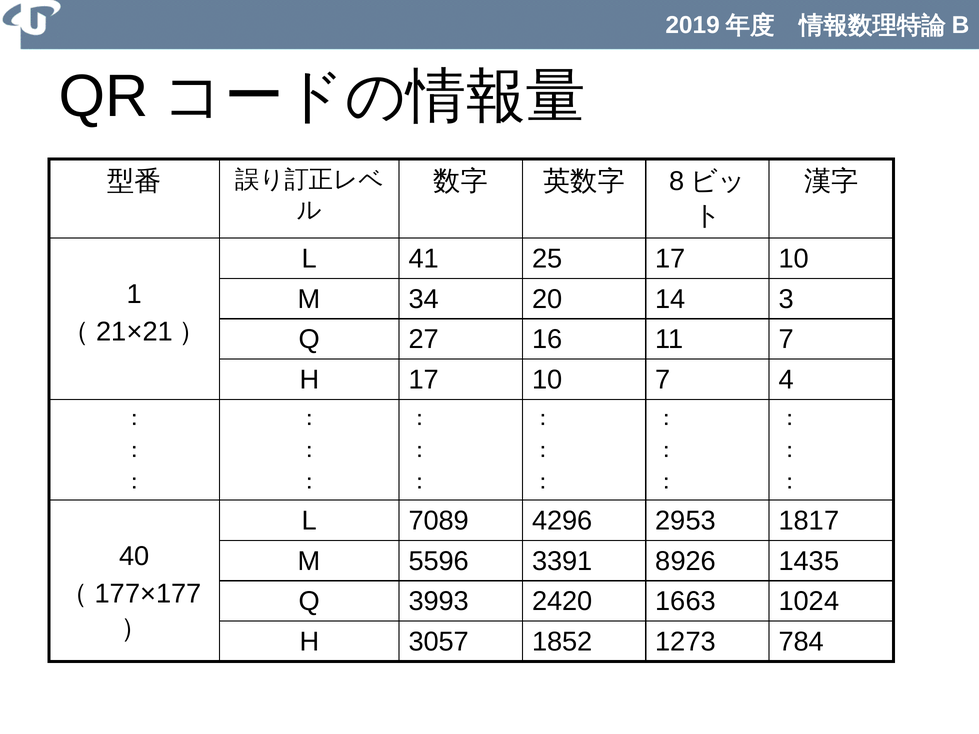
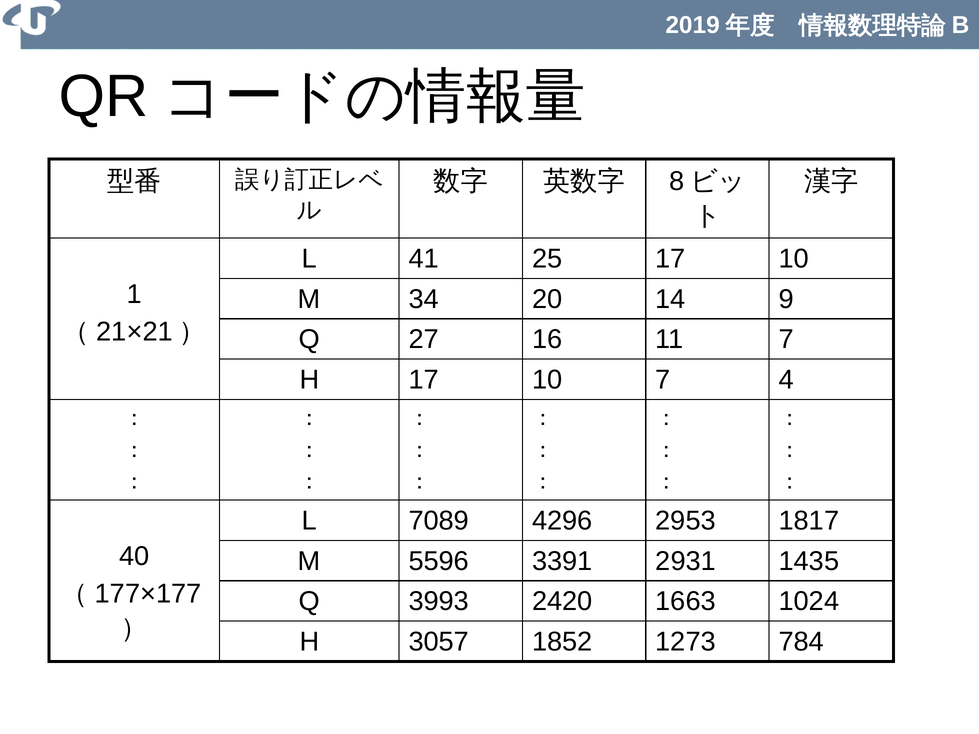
3: 3 -> 9 (786, 299)
8926: 8926 -> 2931 (686, 561)
